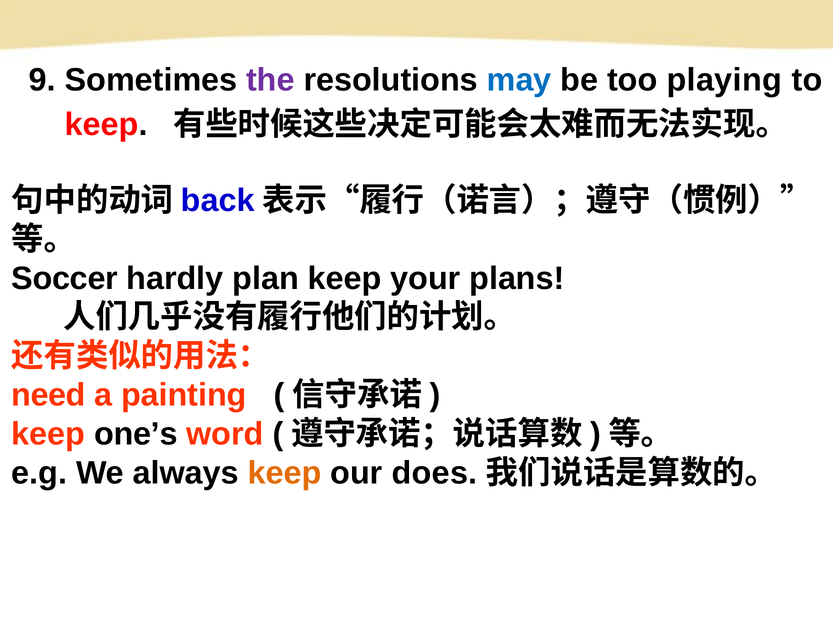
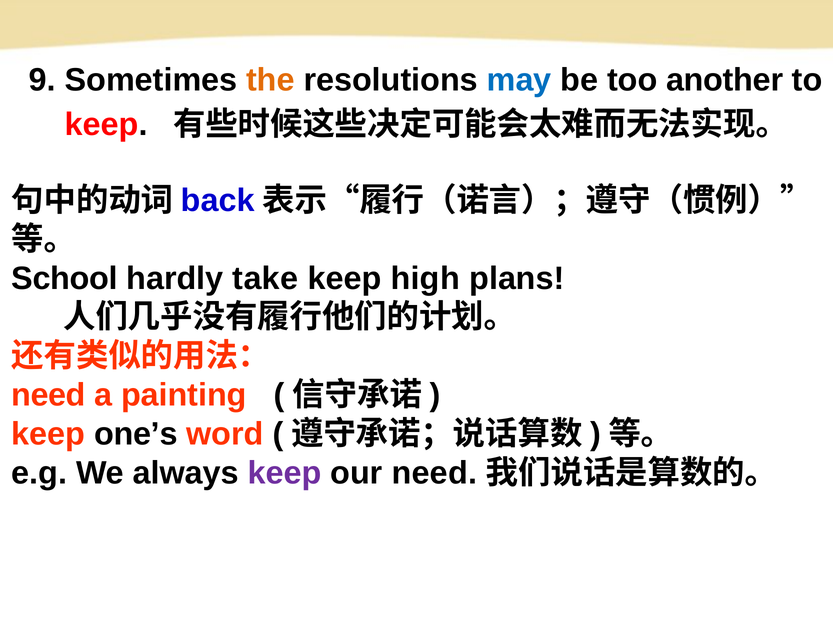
the colour: purple -> orange (270, 80)
playing: playing -> another (725, 80)
Soccer: Soccer -> School (65, 278)
plan: plan -> take (265, 278)
your: your -> high (425, 278)
keep colour: orange -> purple (285, 473)
our does: does -> need (434, 473)
